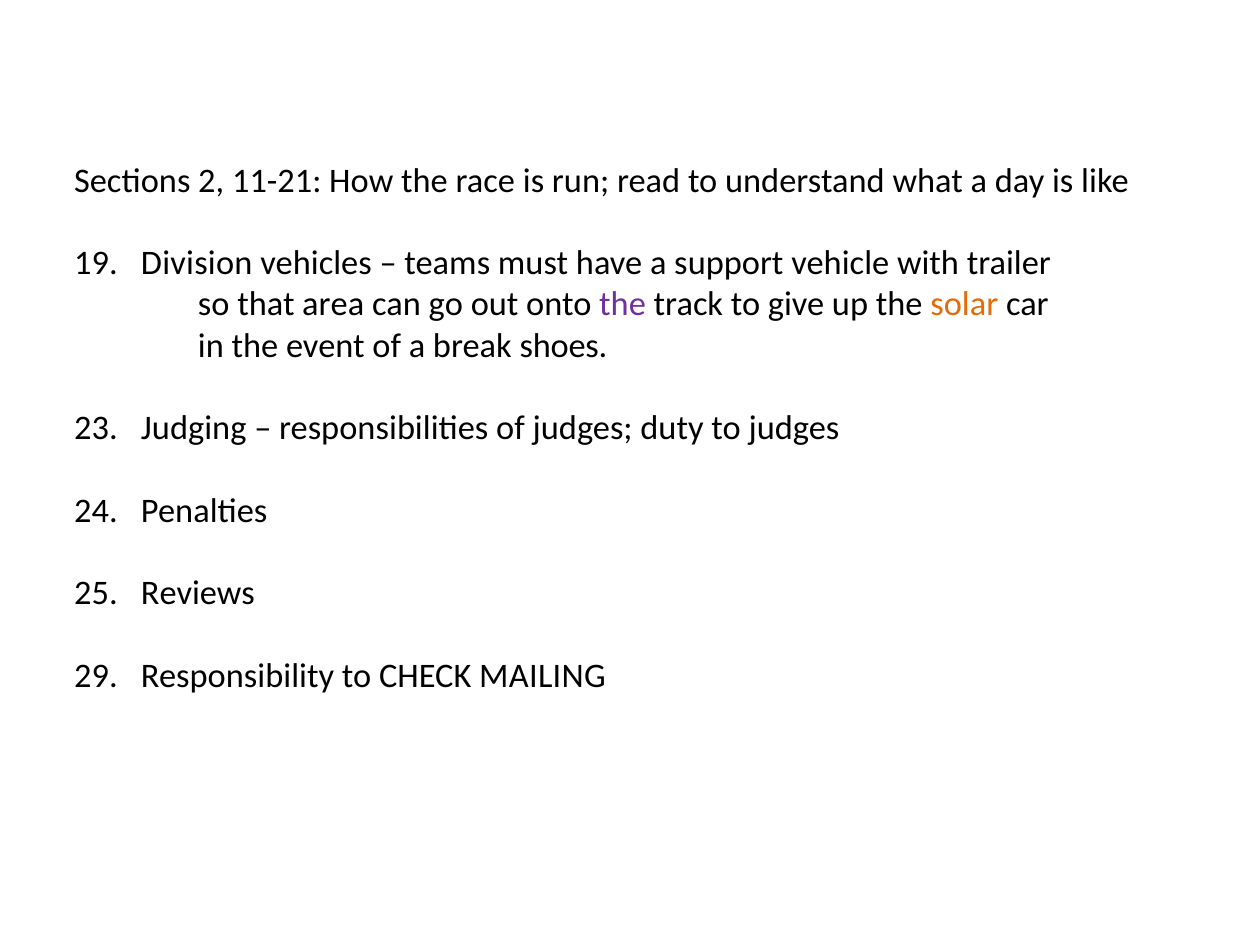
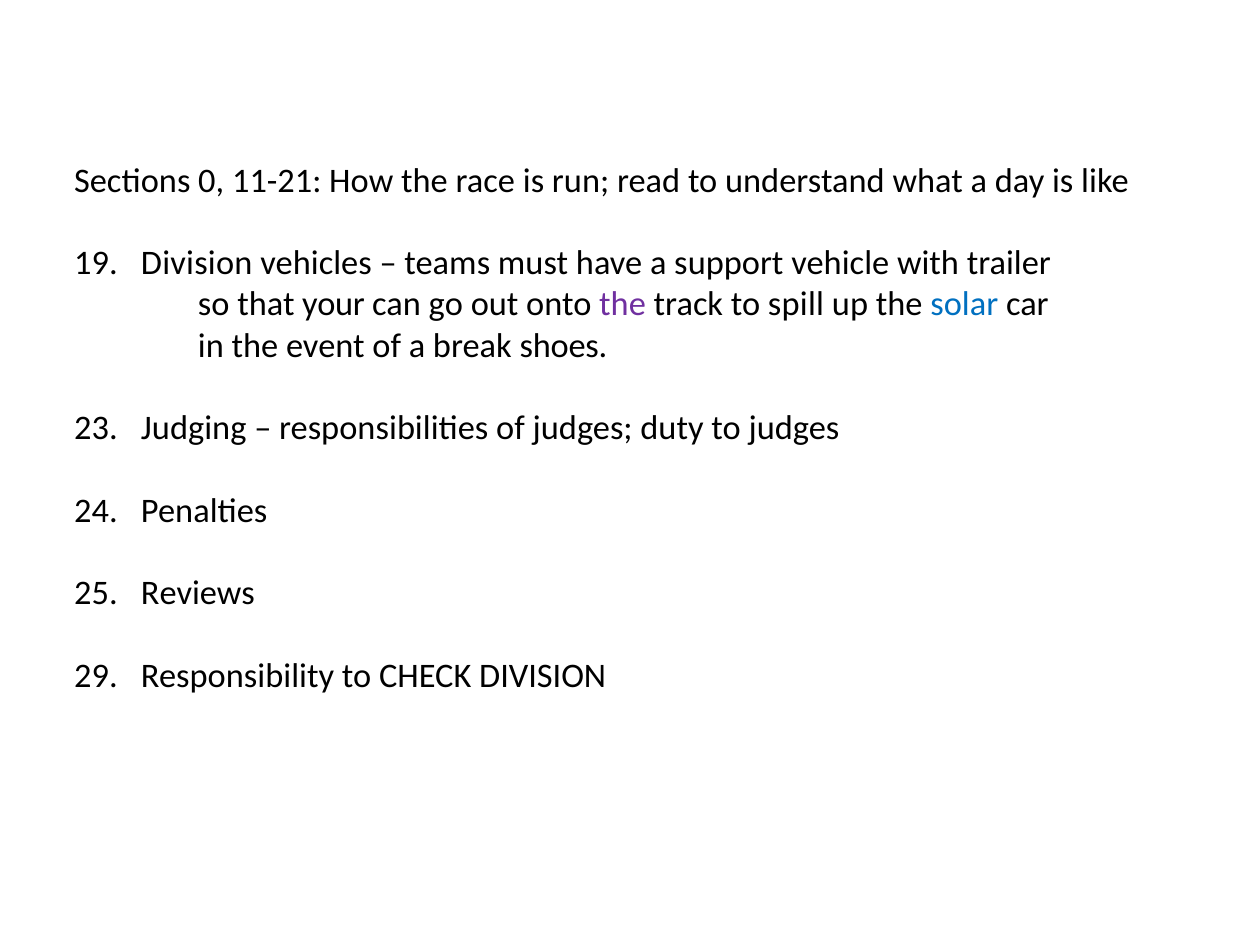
2: 2 -> 0 (211, 181)
area: area -> your (333, 304)
give: give -> spill (796, 304)
solar colour: orange -> blue (964, 304)
CHECK MAILING: MAILING -> DIVISION (543, 676)
